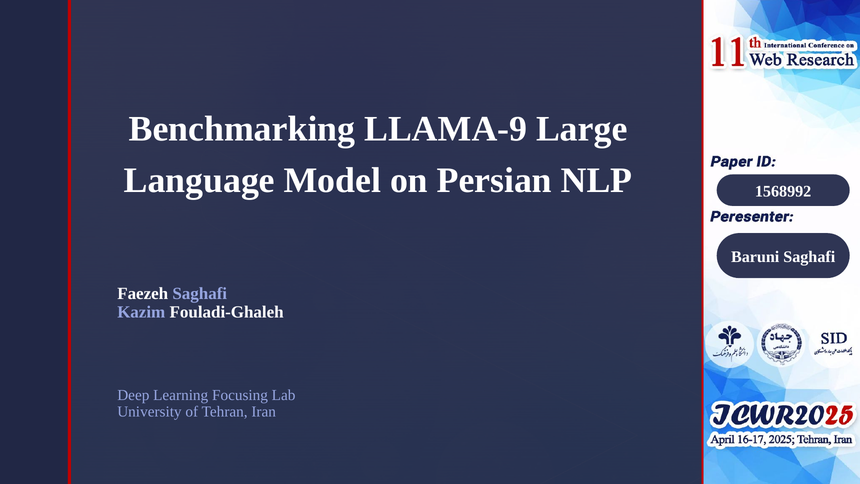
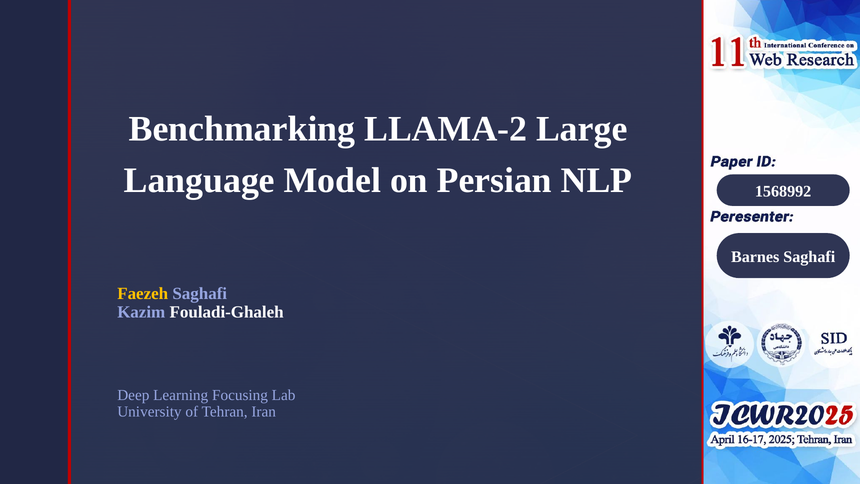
LLAMA-9: LLAMA-9 -> LLAMA-2 (446, 129)
Baruni: Baruni -> Barnes (755, 257)
Faezeh colour: white -> yellow (143, 293)
